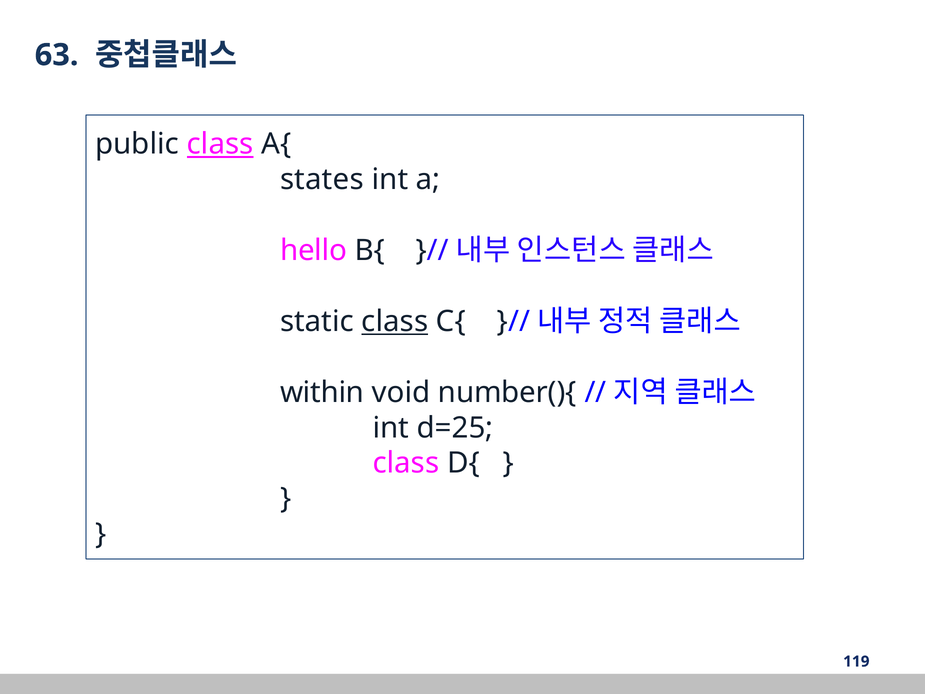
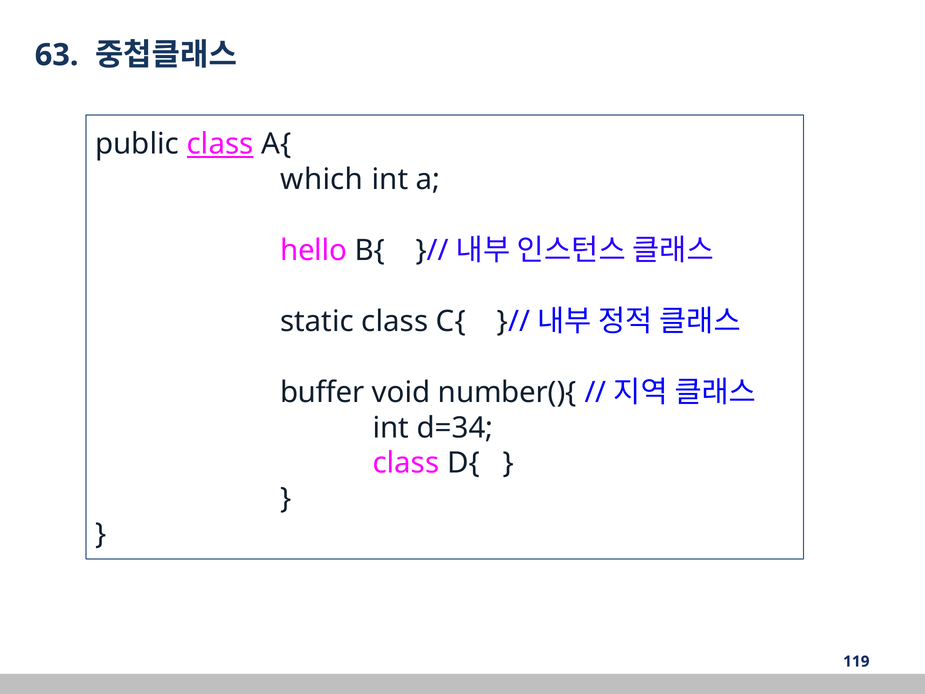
states: states -> which (322, 180)
class underline: present -> none (395, 321)
within: within -> buffer (322, 392)
d=25: d=25 -> d=34 (455, 428)
